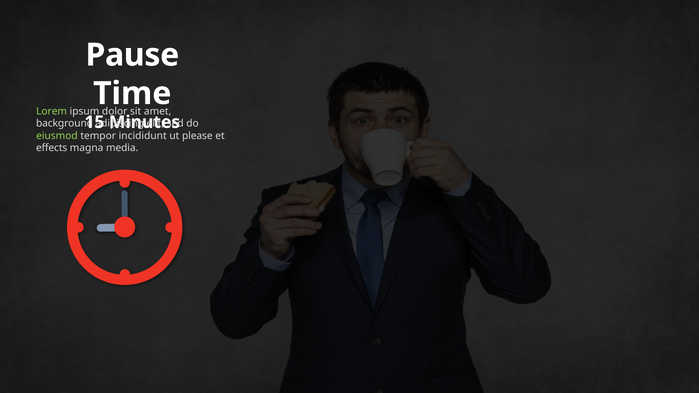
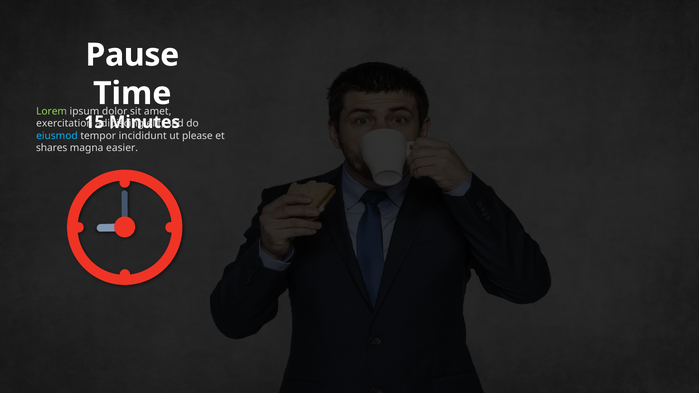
background: background -> exercitation (64, 124)
eiusmod colour: light green -> light blue (57, 136)
effects: effects -> shares (52, 148)
media: media -> easier (122, 148)
